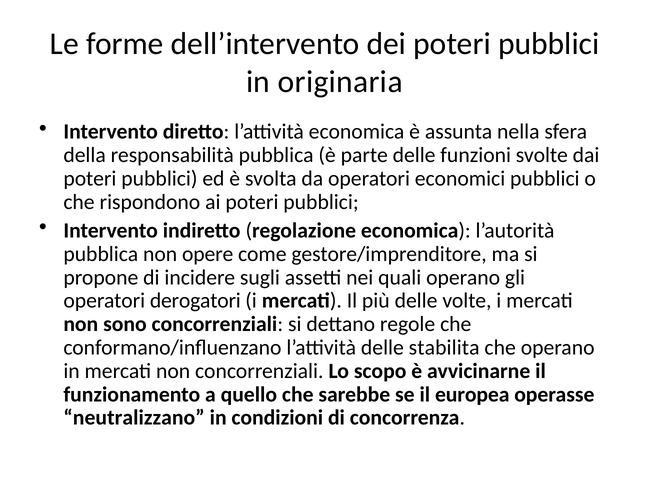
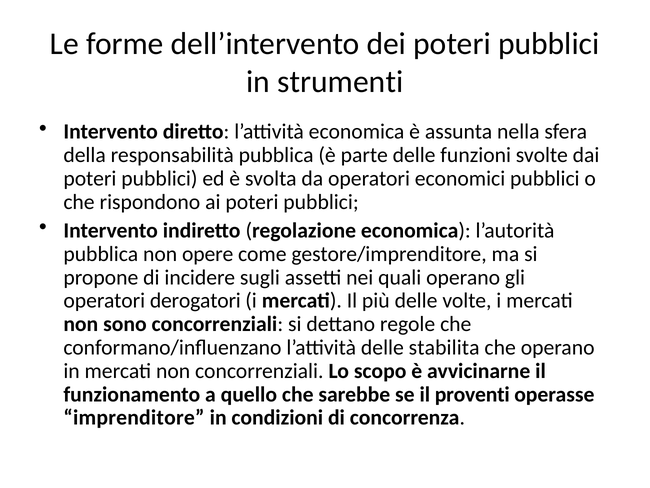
originaria: originaria -> strumenti (340, 82)
europea: europea -> proventi (472, 394)
neutralizzano: neutralizzano -> imprenditore (134, 417)
